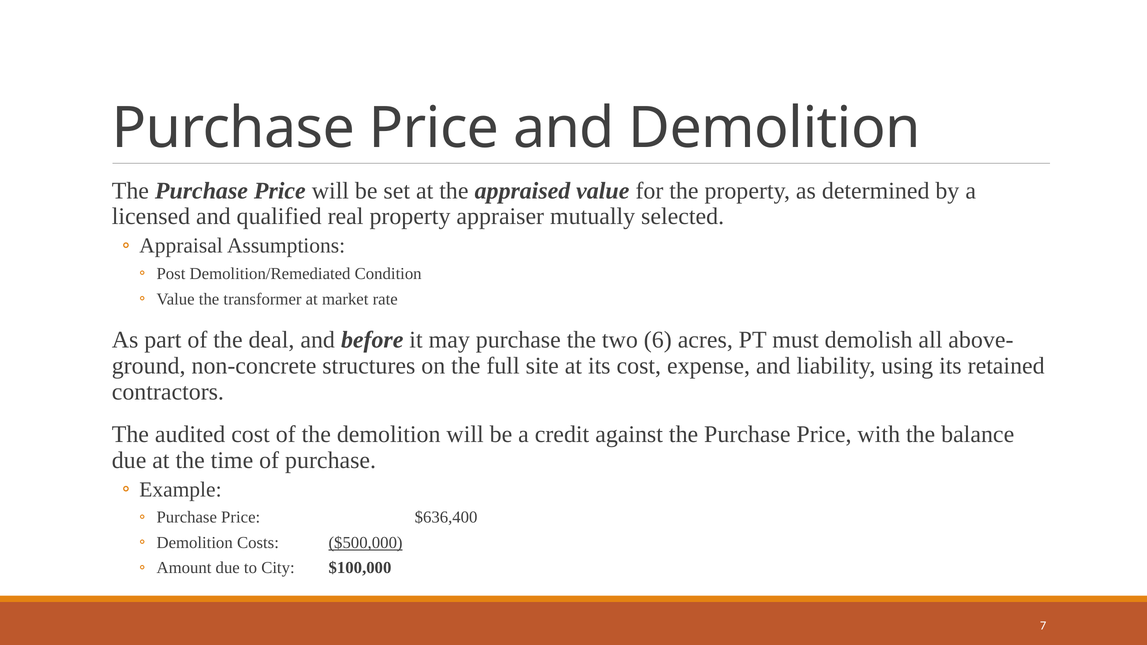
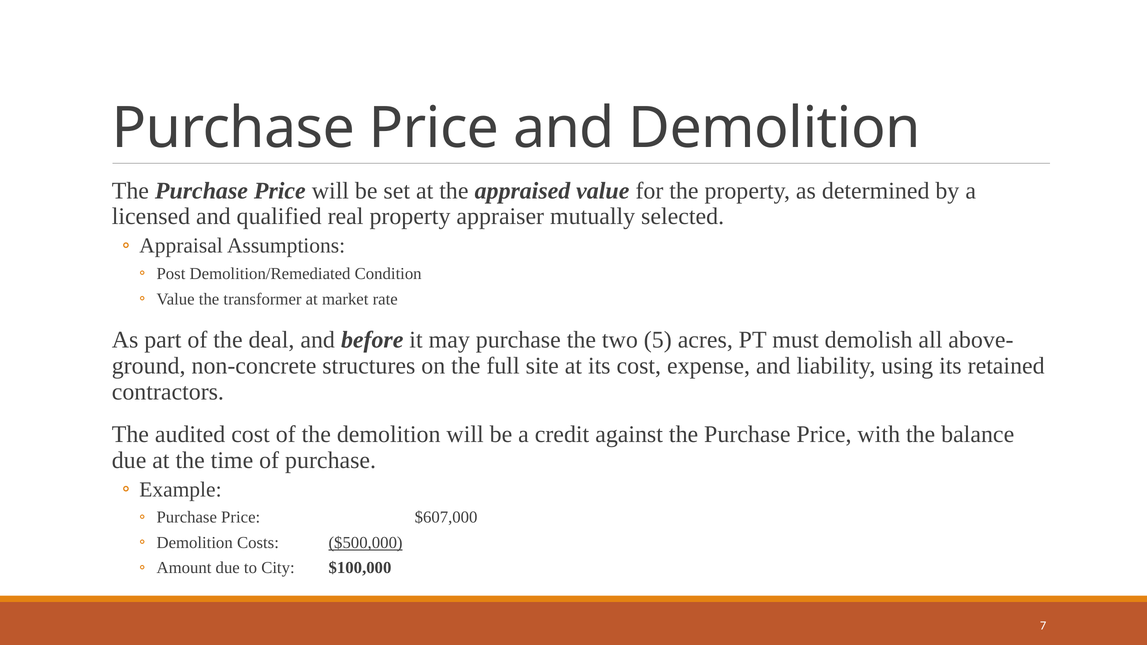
6: 6 -> 5 (658, 340)
$636,400: $636,400 -> $607,000 (446, 517)
